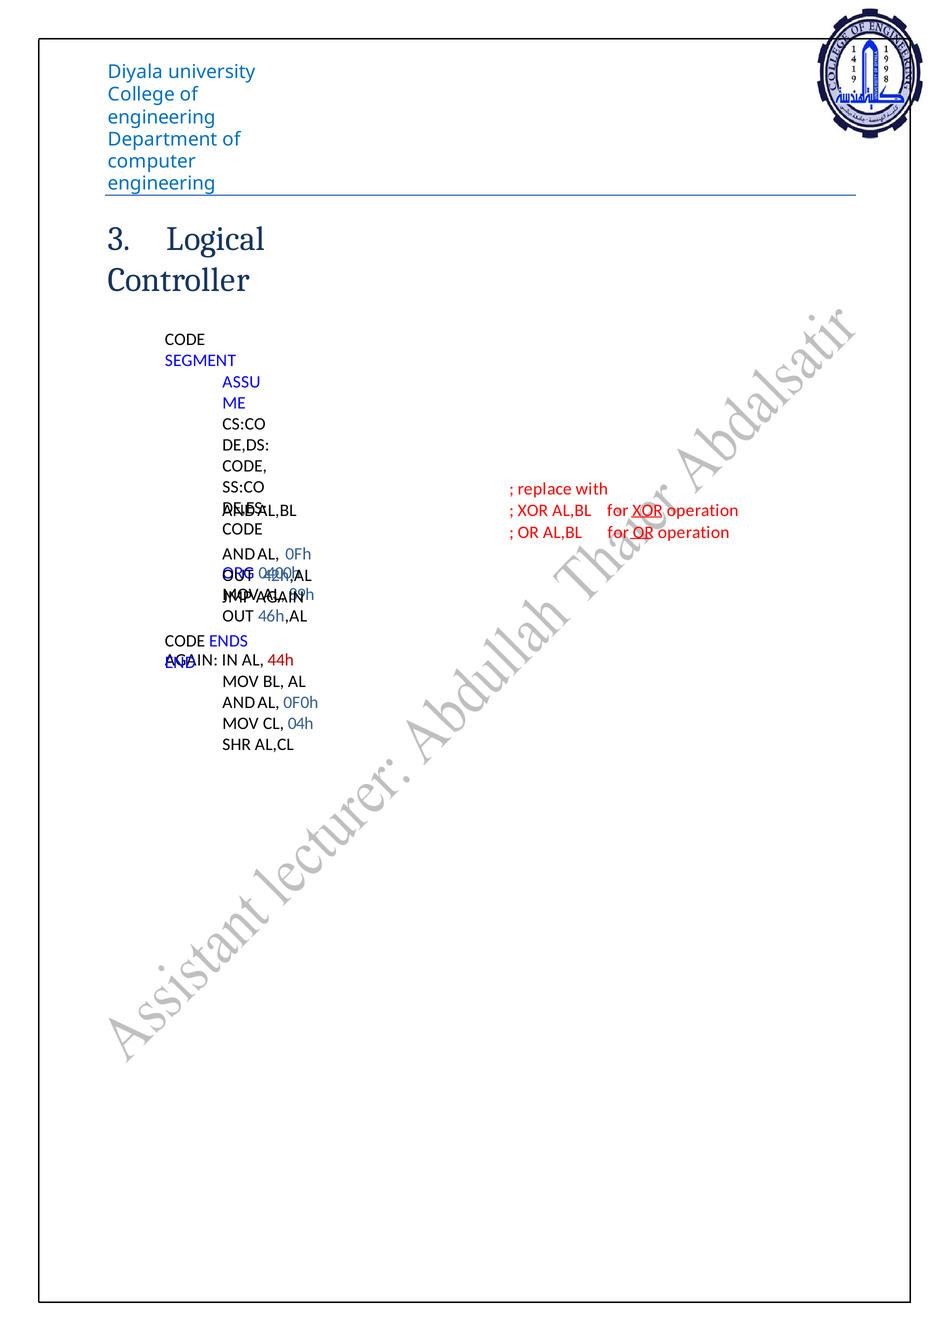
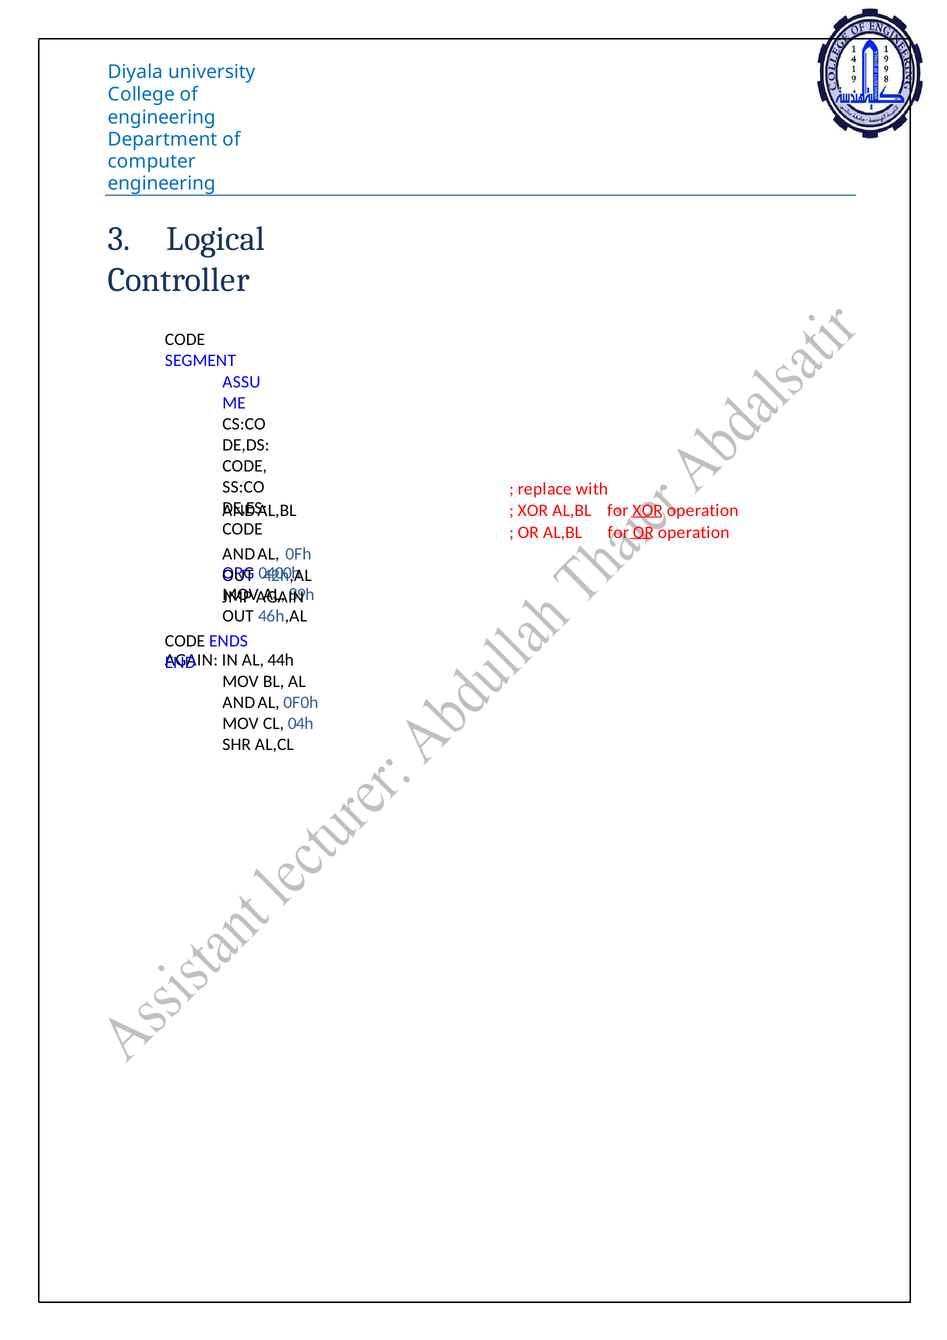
44h colour: red -> black (281, 660)
